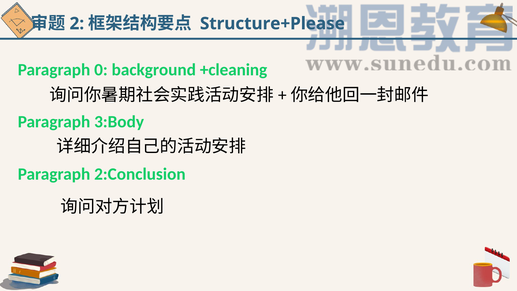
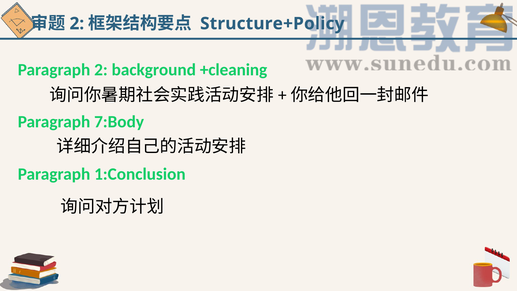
Structure+Please: Structure+Please -> Structure+Policy (272, 24)
Paragraph 0: 0 -> 2 (101, 70)
3:Body: 3:Body -> 7:Body (119, 122)
2:Conclusion: 2:Conclusion -> 1:Conclusion (140, 174)
